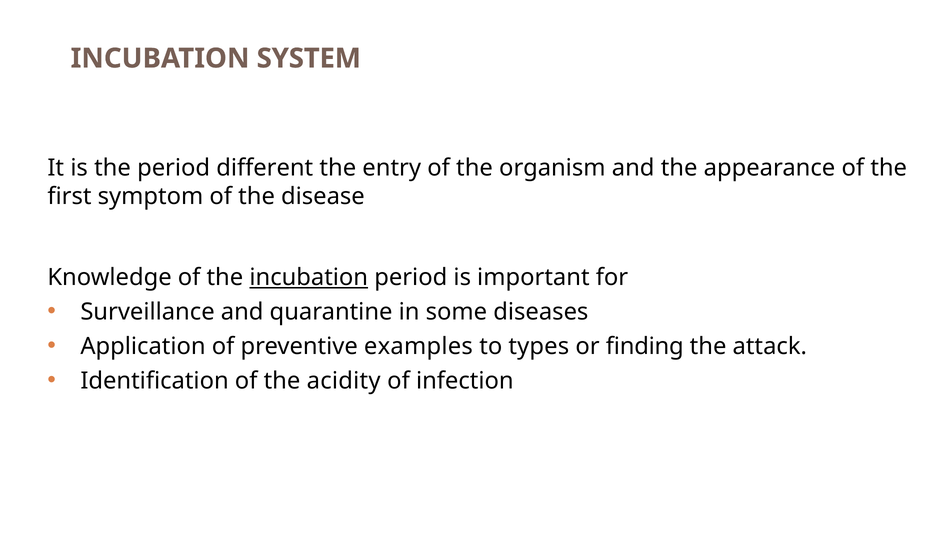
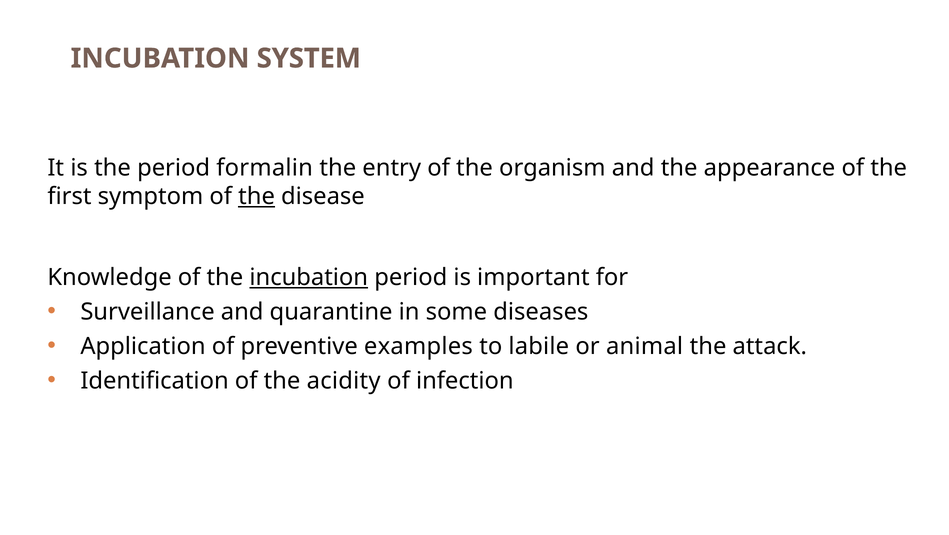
different: different -> formalin (265, 168)
the underline: none -> present (257, 197)
types: types -> labile (539, 346)
finding: finding -> animal (645, 346)
